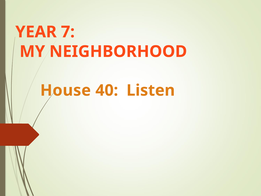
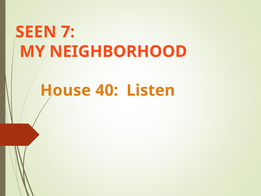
YEAR: YEAR -> SEEN (36, 32)
